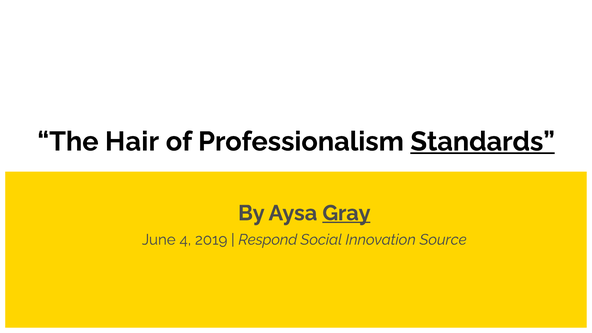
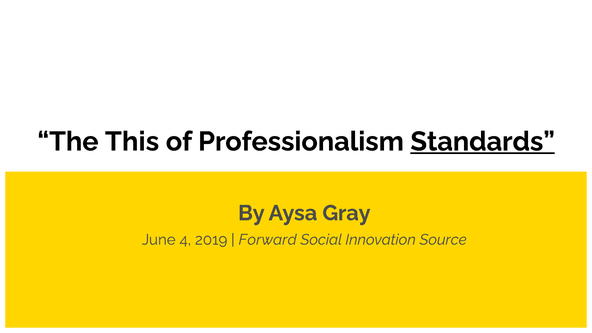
Hair: Hair -> This (132, 142)
Gray underline: present -> none (346, 213)
Respond: Respond -> Forward (268, 240)
